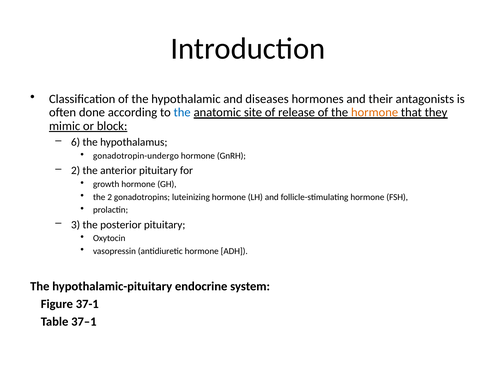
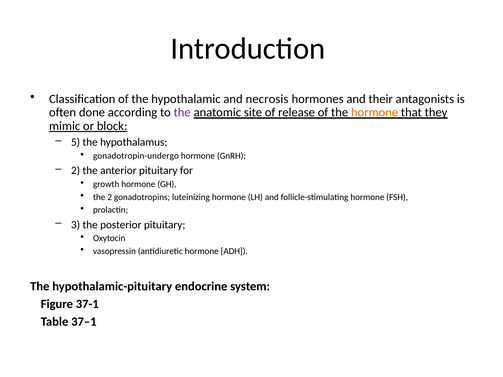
diseases: diseases -> necrosis (267, 99)
the colour: blue -> purple (182, 113)
6: 6 -> 5 (76, 142)
